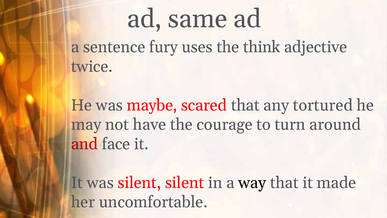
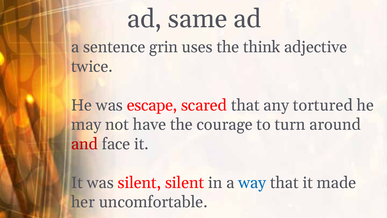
fury: fury -> grin (164, 47)
maybe: maybe -> escape (152, 105)
way colour: black -> blue (252, 182)
